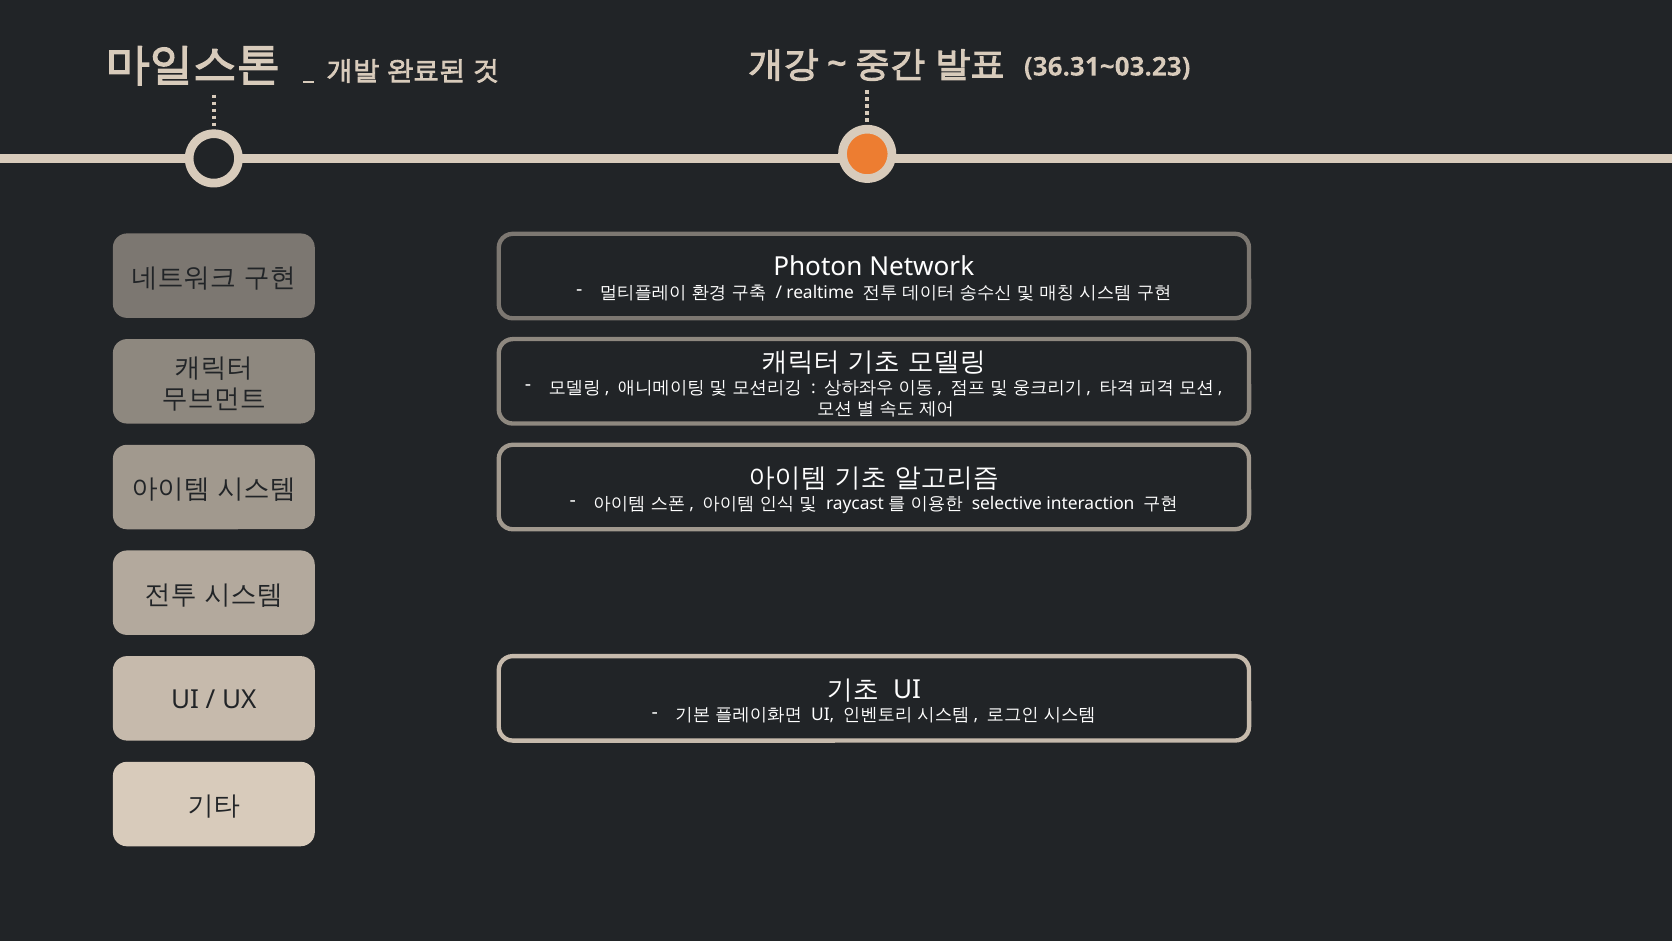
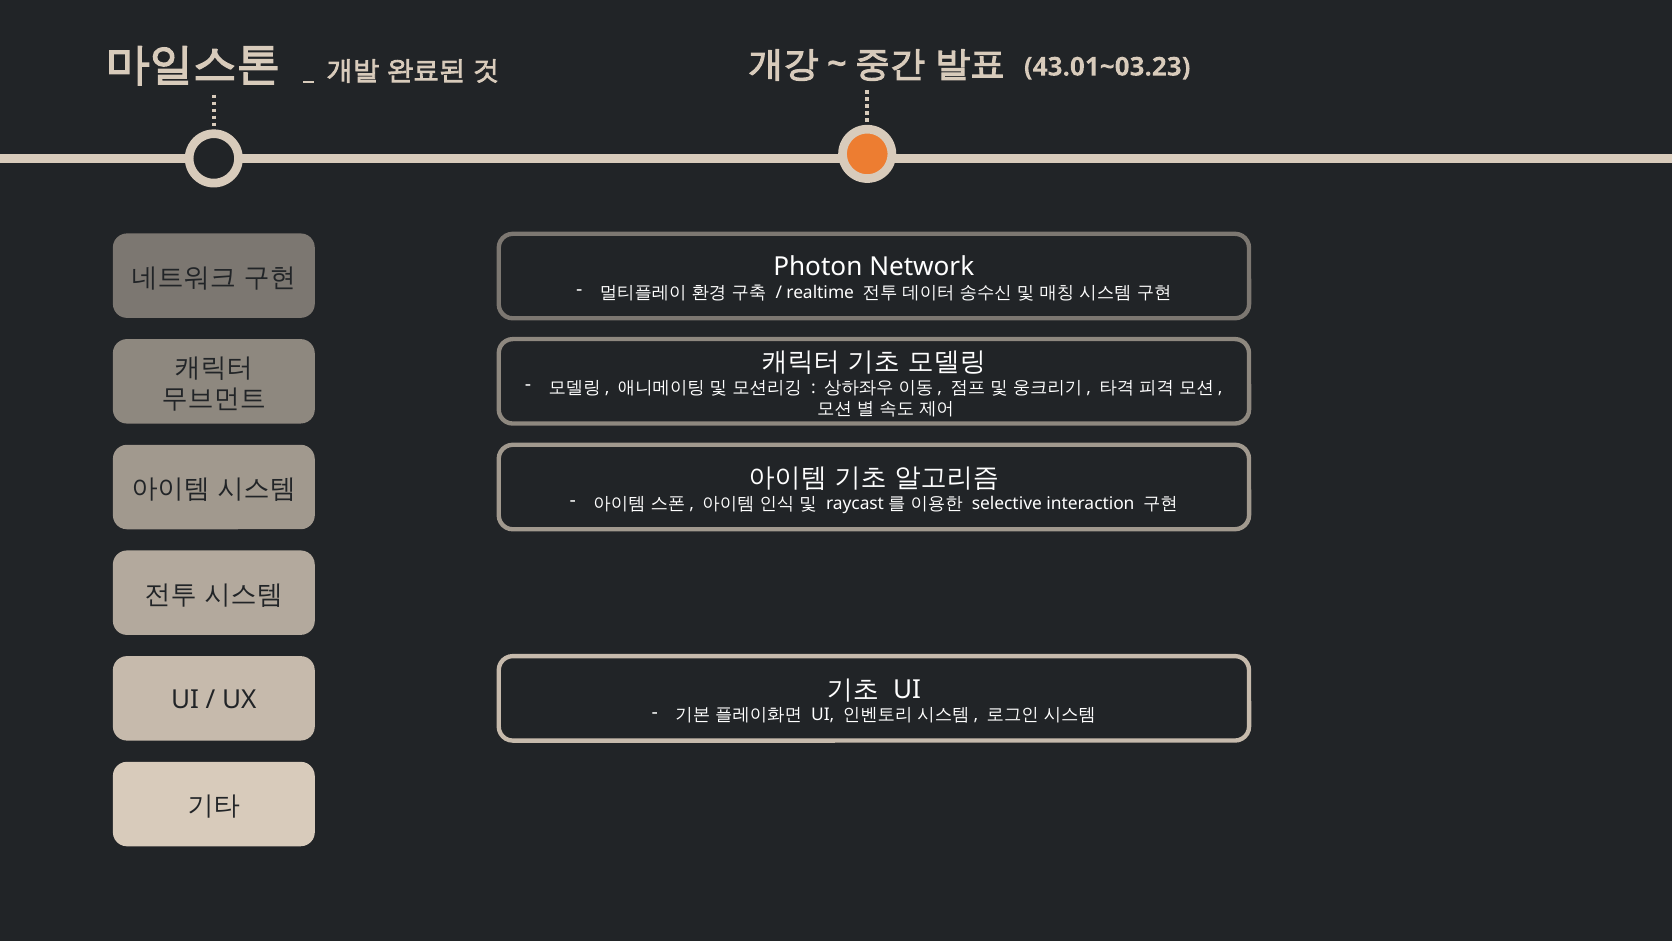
36.31~03.23: 36.31~03.23 -> 43.01~03.23 (1107, 67)
